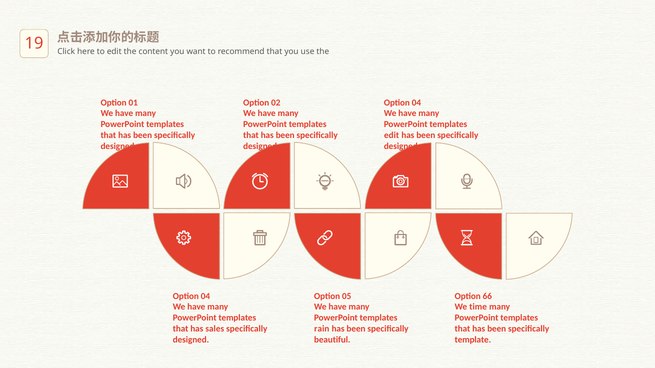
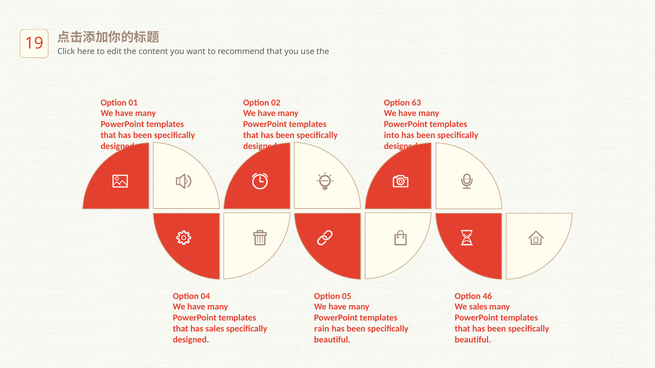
04: 04 -> 63 (416, 103)
edit: edit -> into (392, 135)
66: 66 -> 46 (487, 296)
We time: time -> sales (478, 307)
template: template -> beautiful (473, 340)
